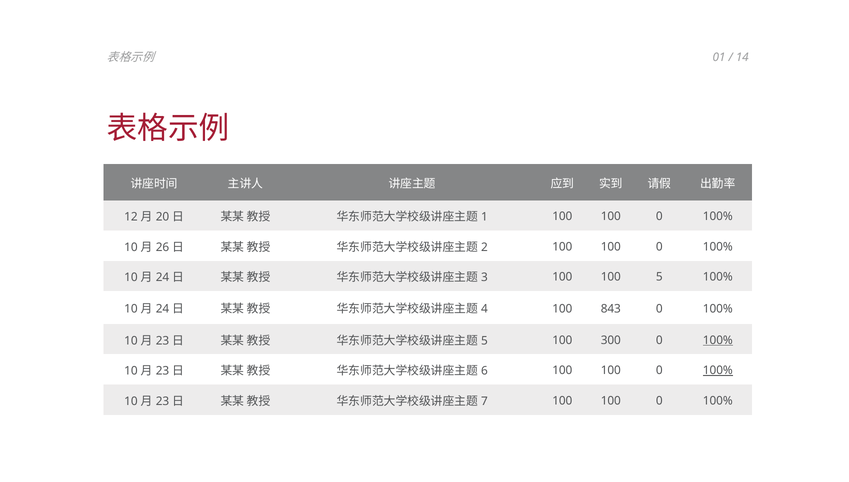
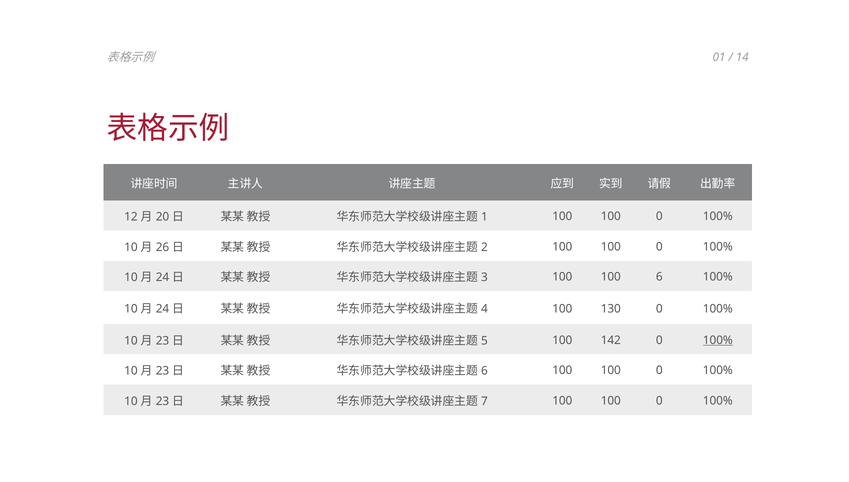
100 5: 5 -> 6 (659, 277)
843: 843 -> 130 (611, 308)
300: 300 -> 142 (611, 340)
100% underline: present -> none (718, 370)
